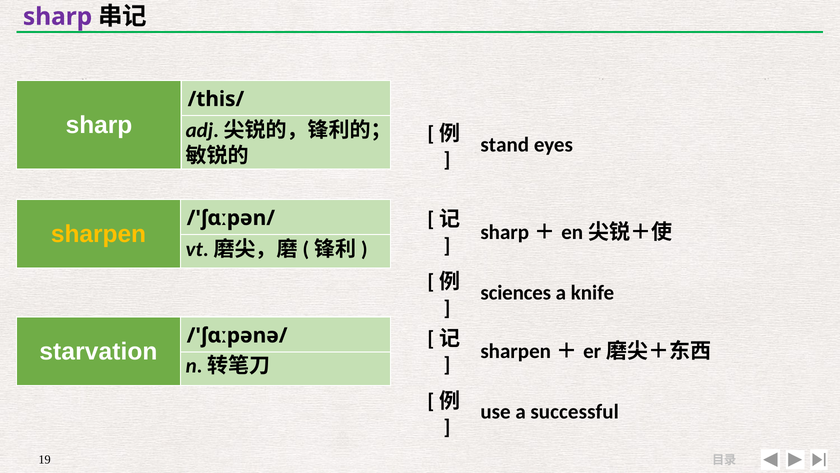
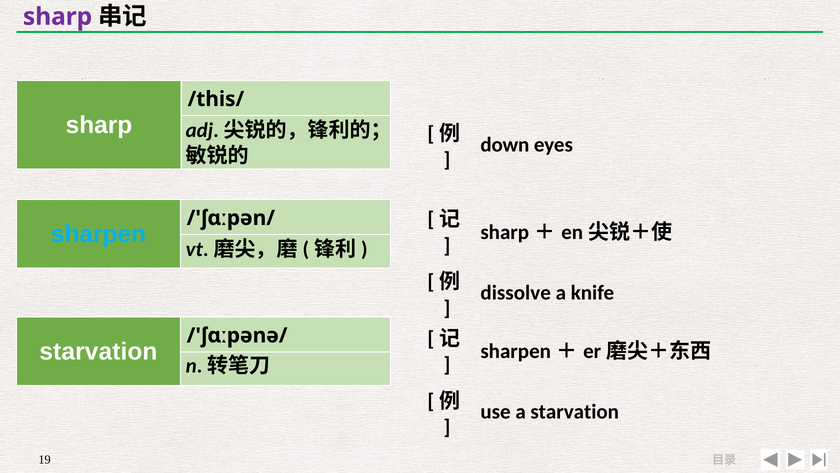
stand: stand -> down (505, 145)
sharpen colour: yellow -> light blue (99, 234)
sciences: sciences -> dissolve (516, 293)
a successful: successful -> starvation (575, 411)
